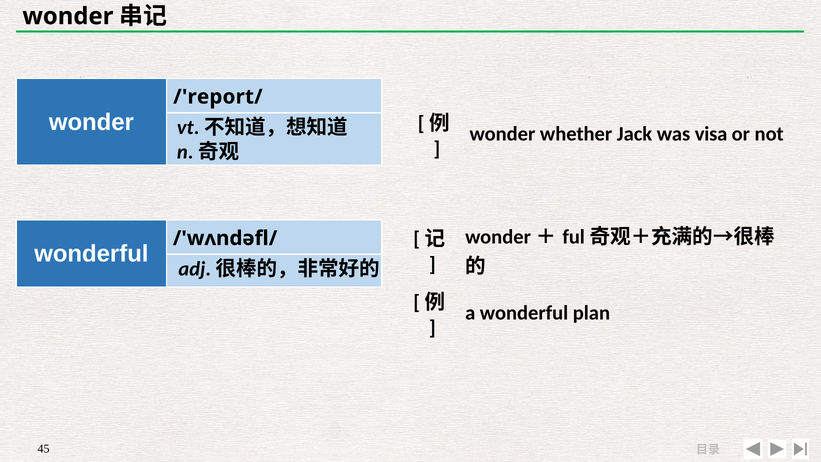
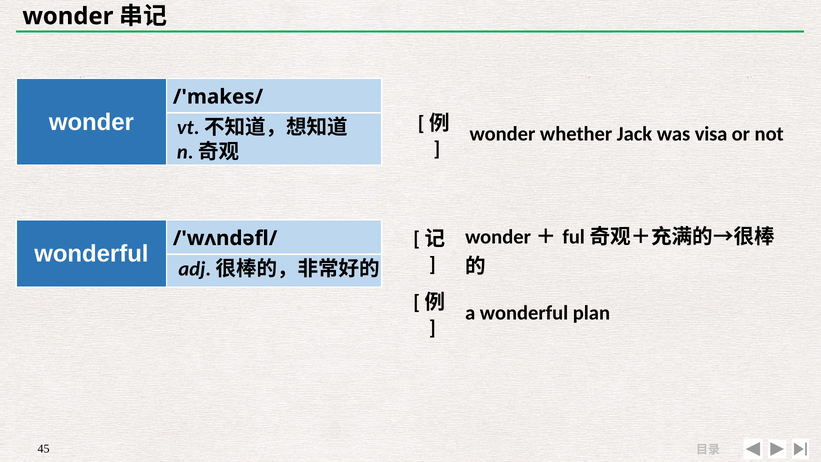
/'report/: /'report/ -> /'makes/ (218, 97)
